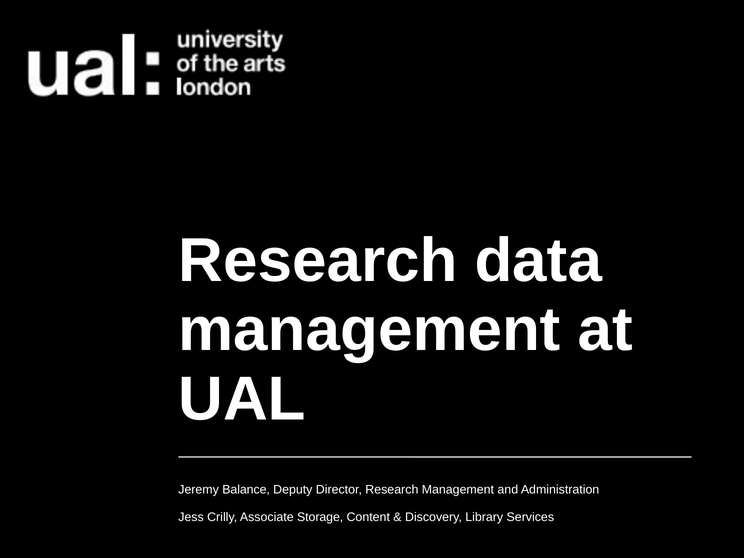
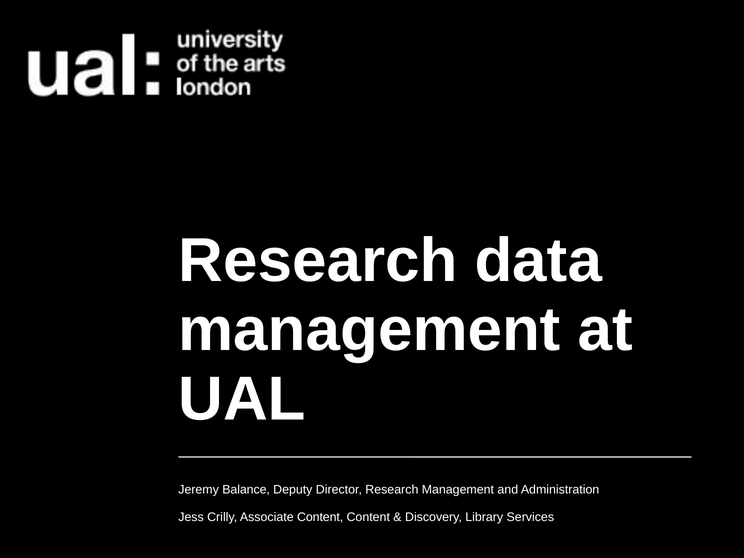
Associate Storage: Storage -> Content (320, 517)
